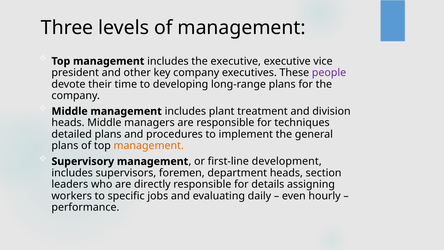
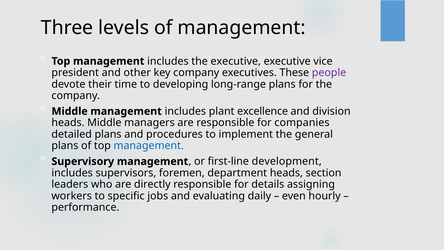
treatment: treatment -> excellence (263, 111)
techniques: techniques -> companies (302, 123)
management colour: orange -> blue (149, 146)
